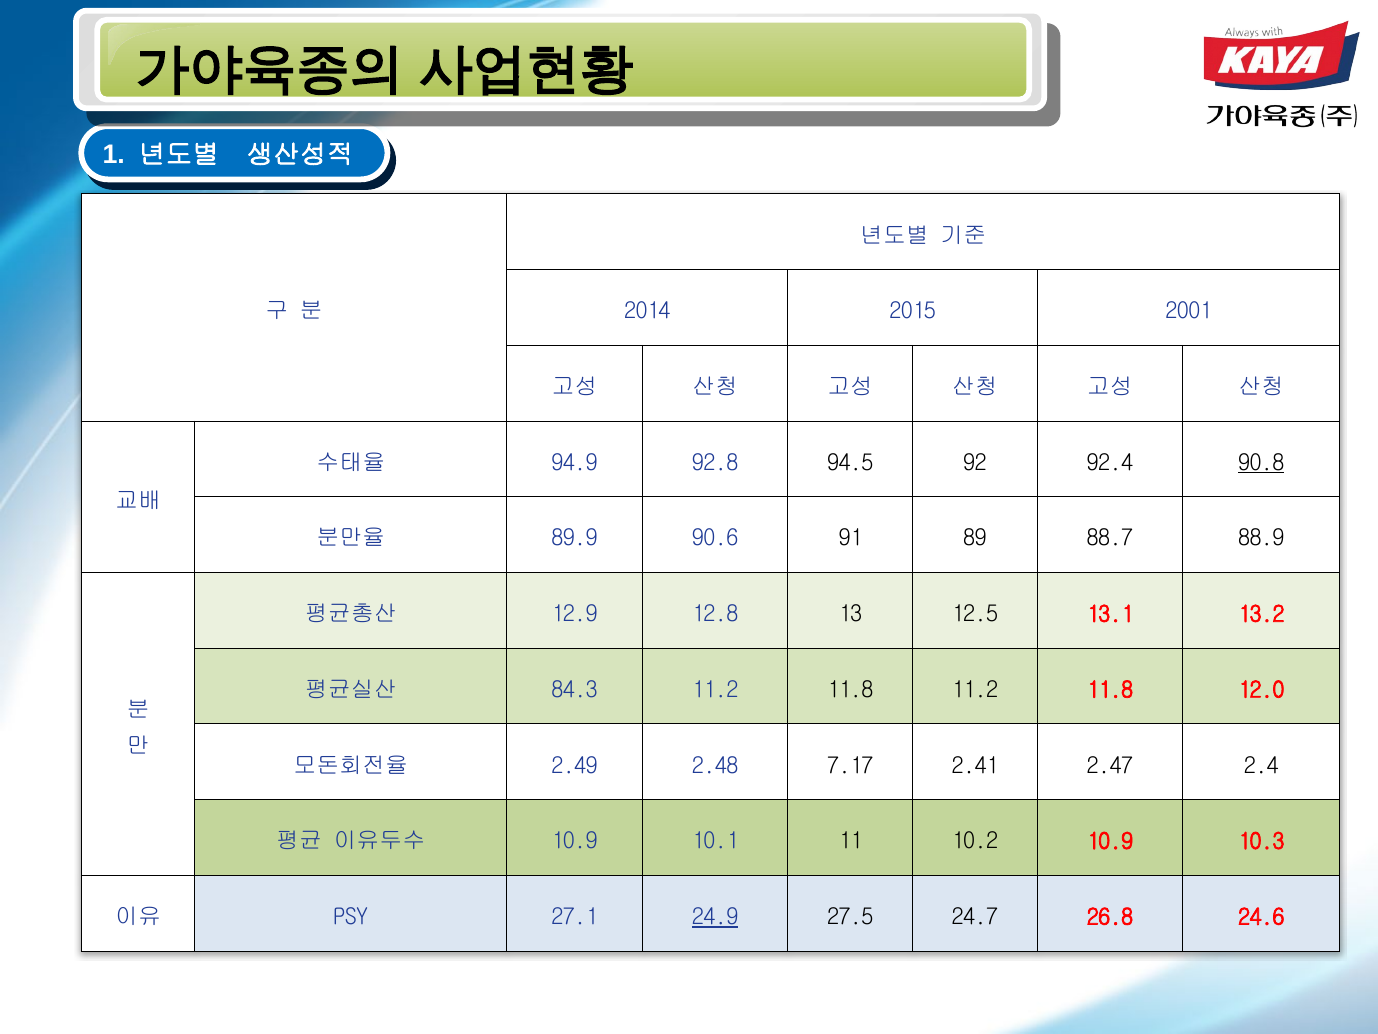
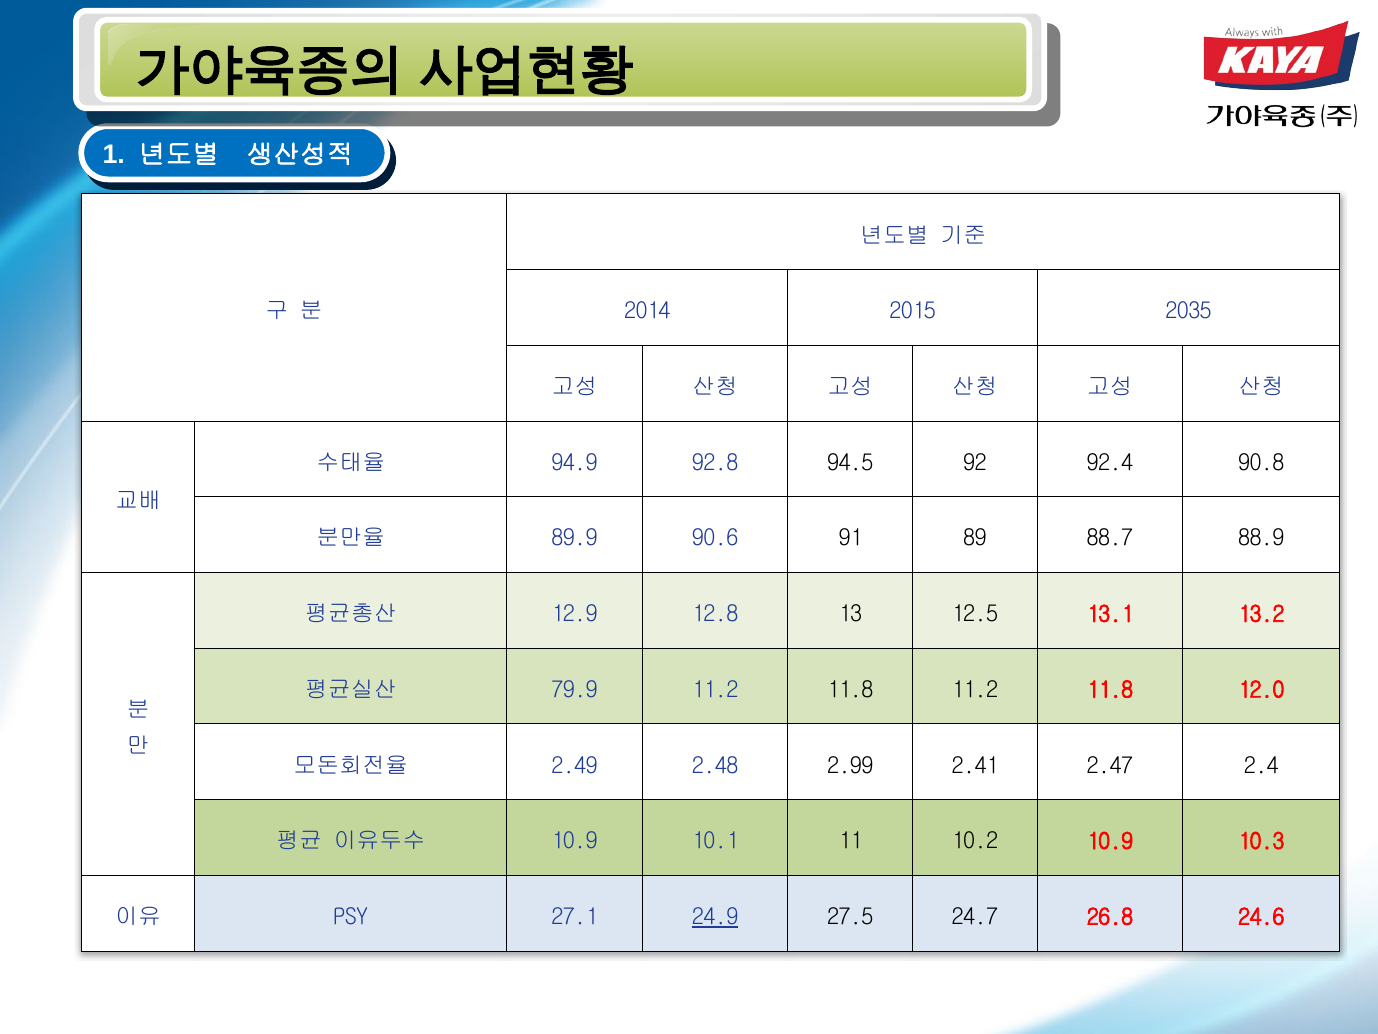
2001: 2001 -> 2035 (1189, 311)
90.8 underline: present -> none (1261, 462)
84.3: 84.3 -> 79.9 (575, 689)
7.17: 7.17 -> 2.99 (850, 765)
